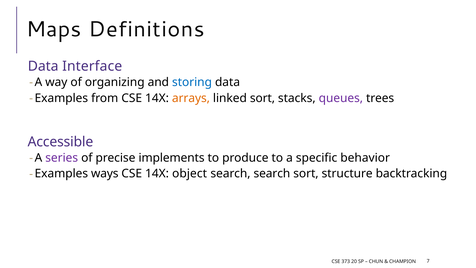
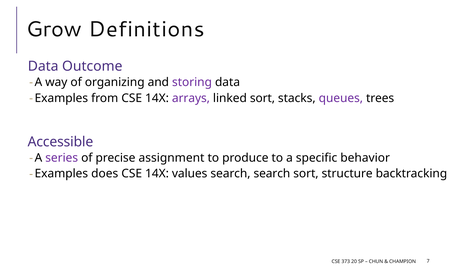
Maps: Maps -> Grow (54, 29)
Interface: Interface -> Outcome (92, 66)
storing colour: blue -> purple (192, 82)
arrays colour: orange -> purple (191, 98)
implements: implements -> assignment (171, 158)
ways: ways -> does (105, 174)
object: object -> values (190, 174)
